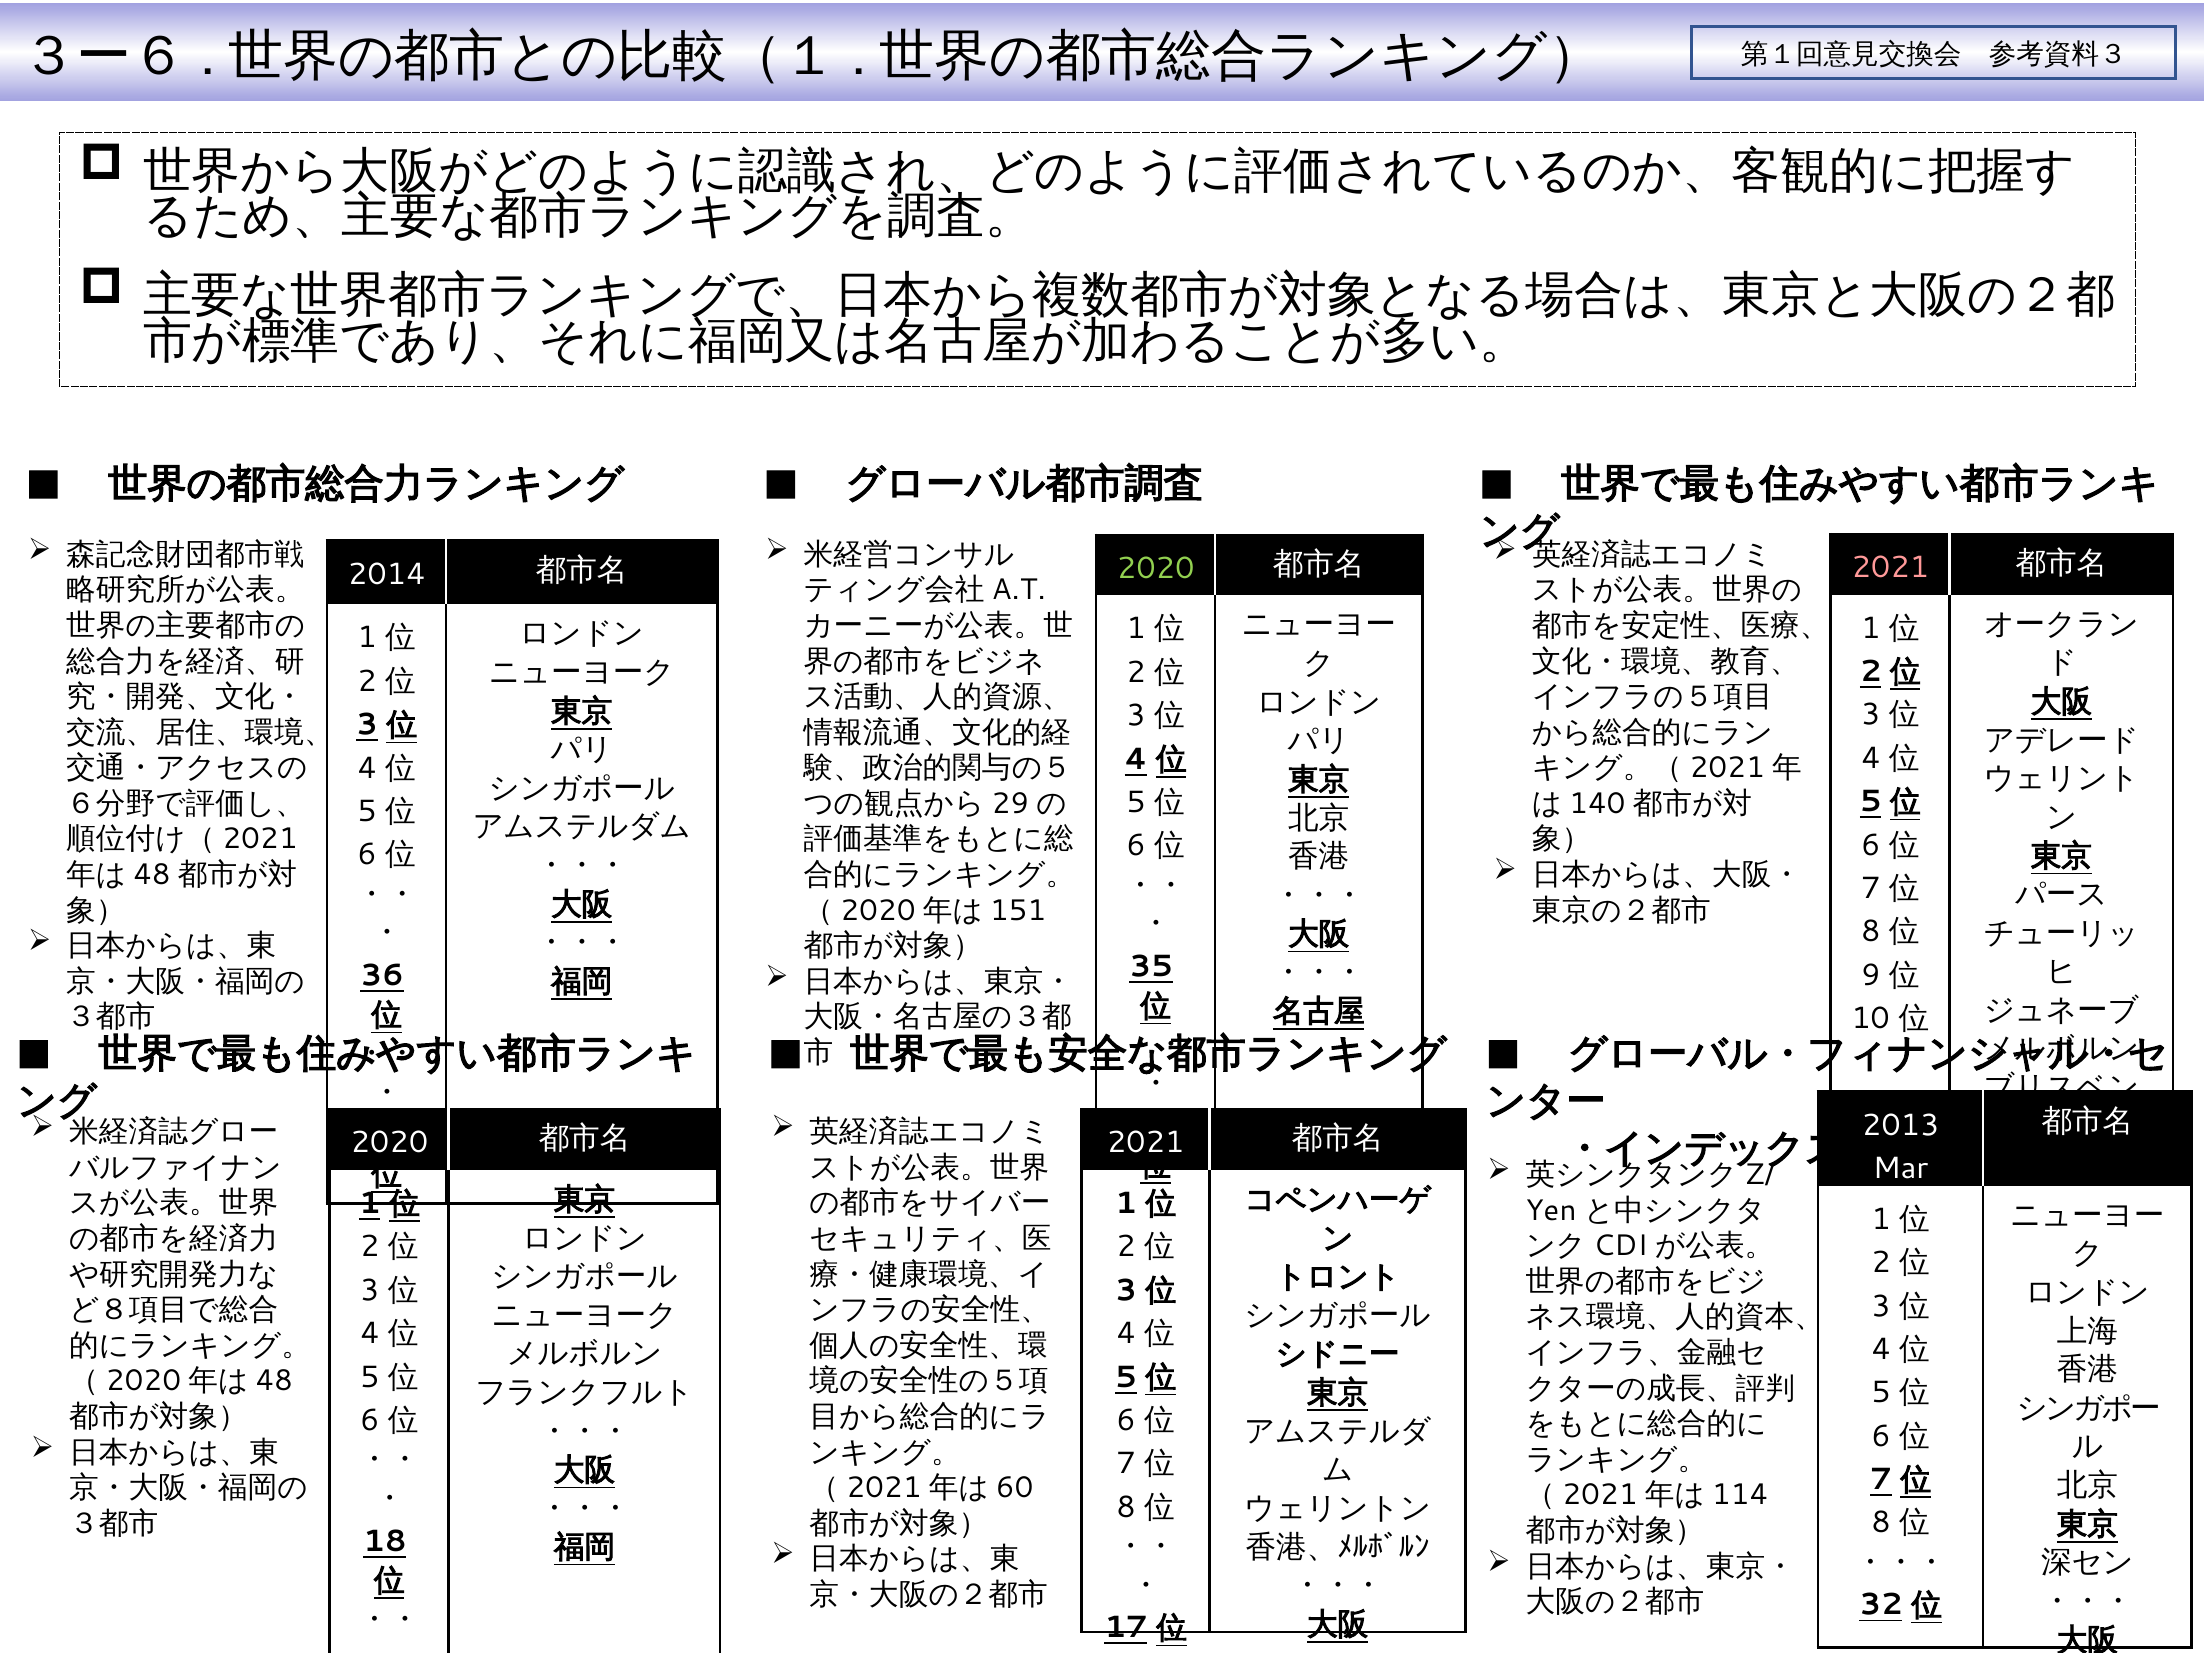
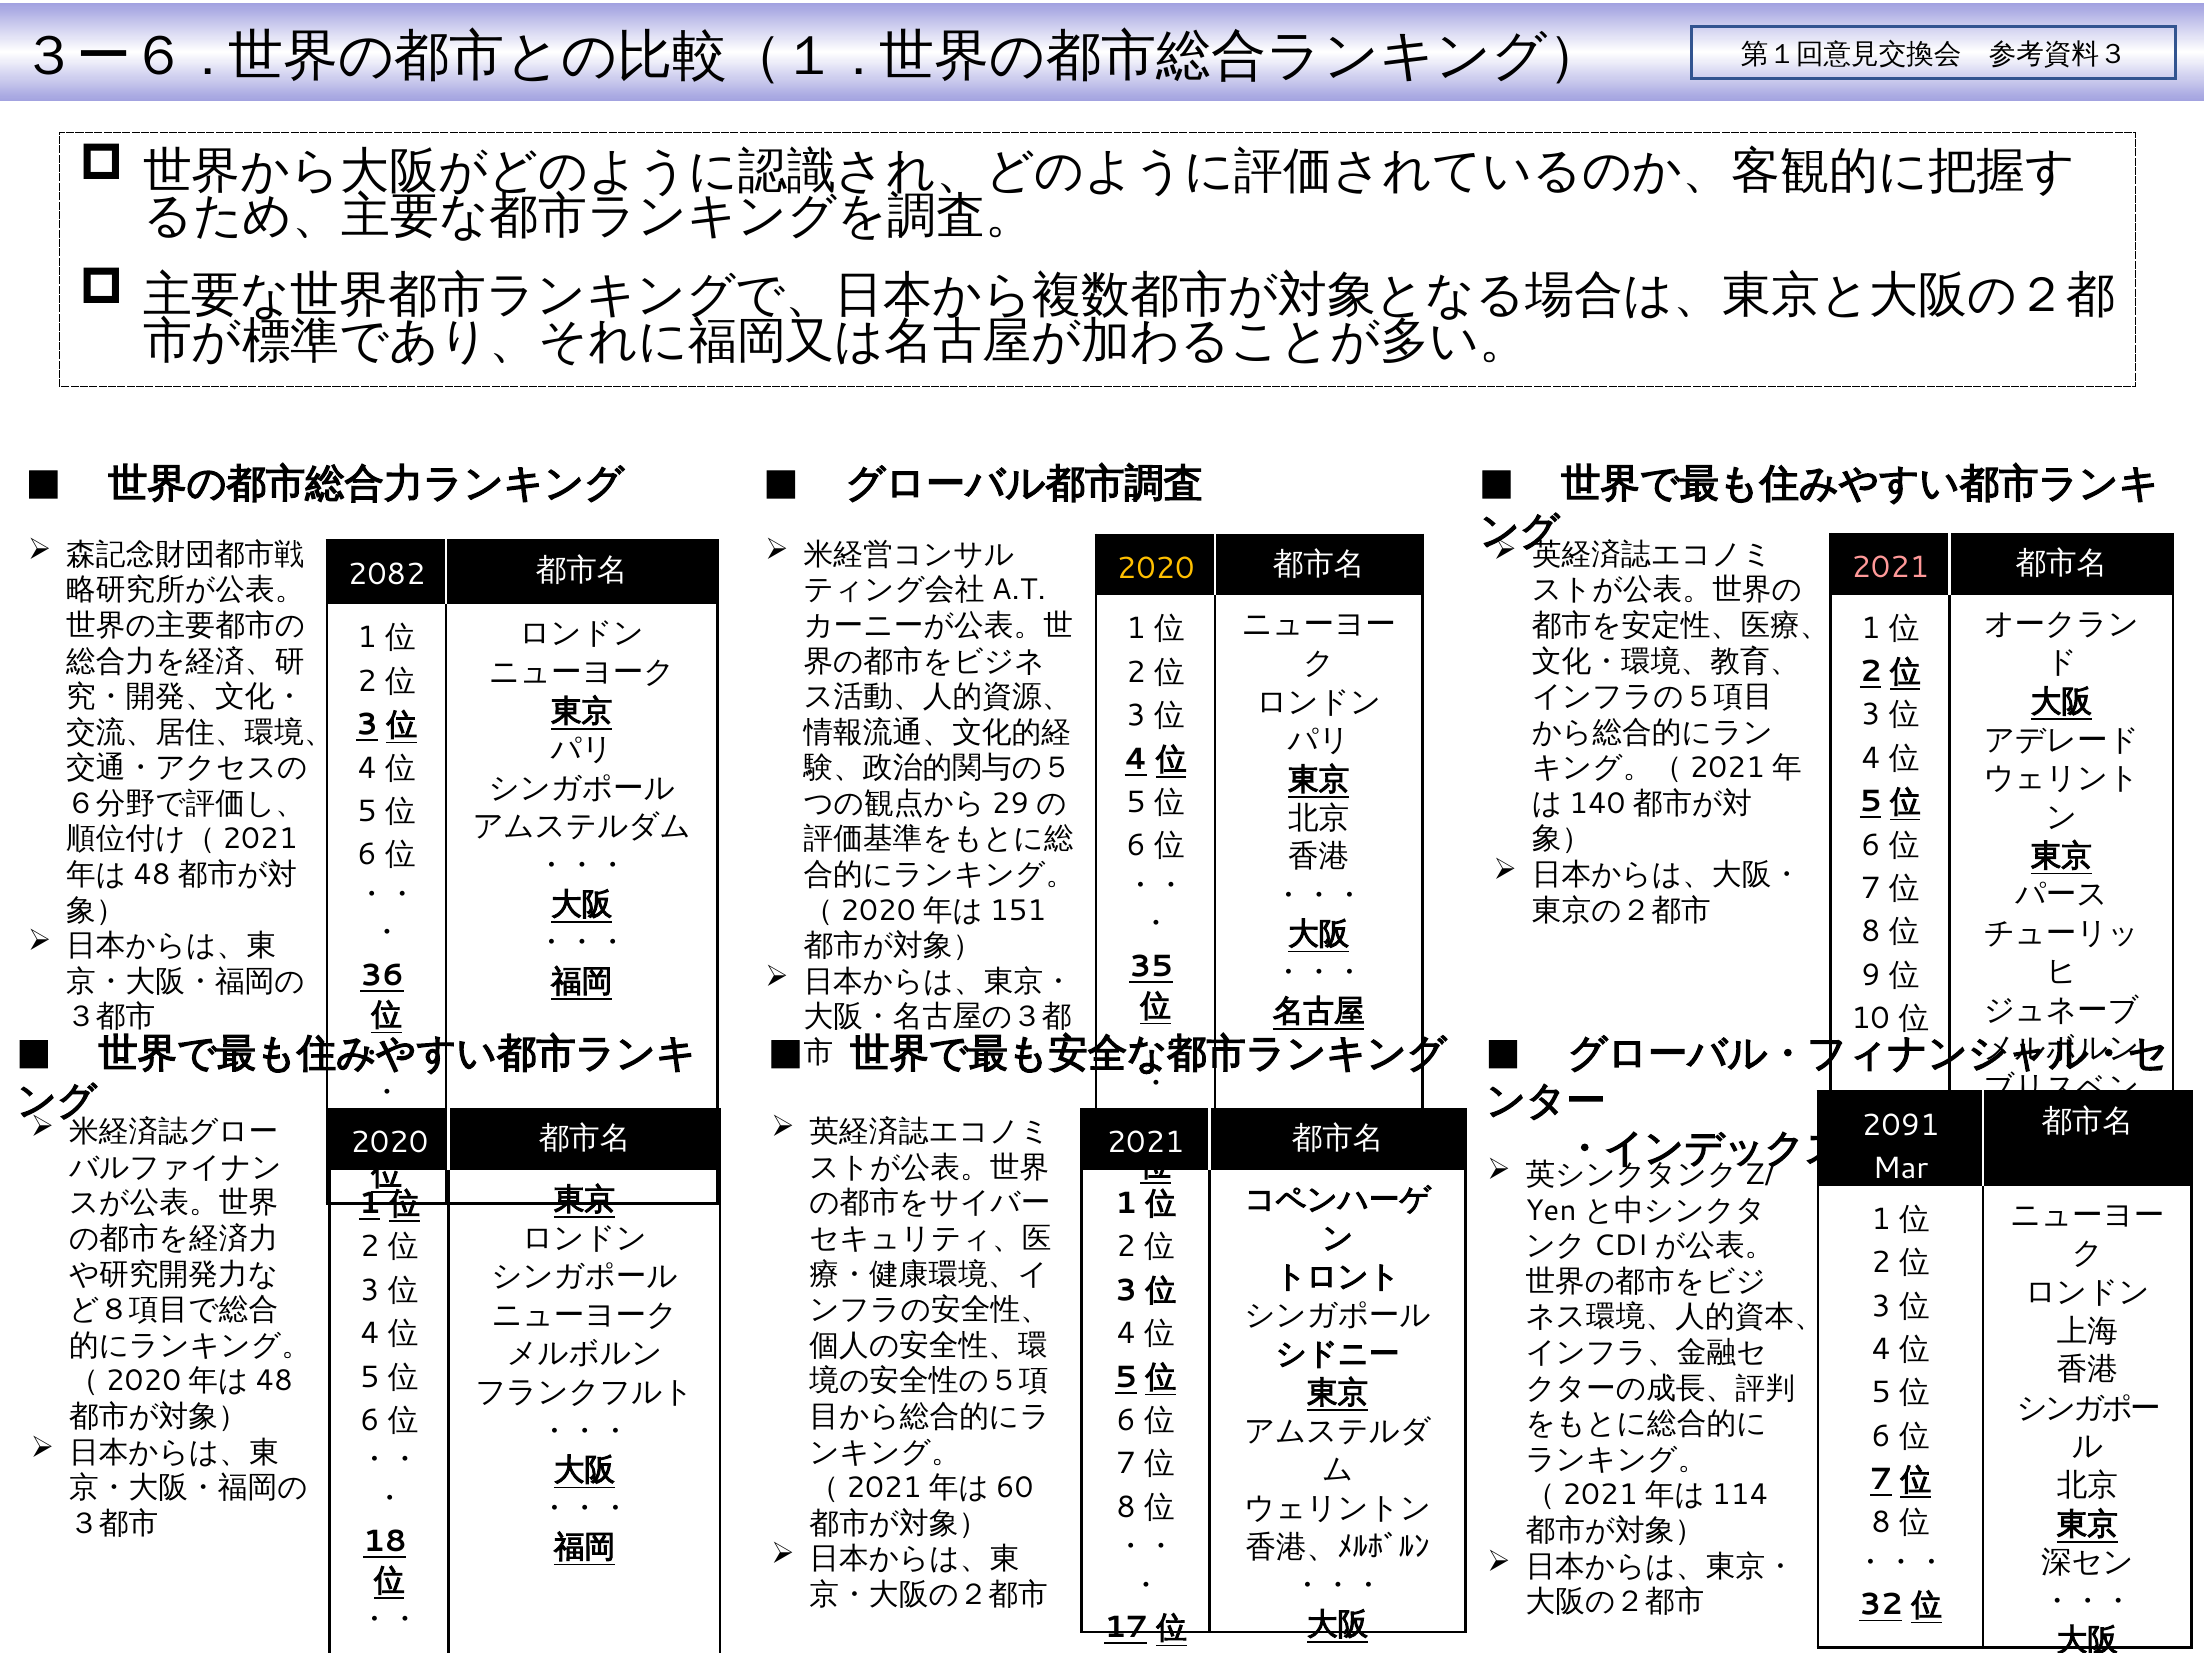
2020 colour: light green -> yellow (1156, 568)
2014: 2014 -> 2082 (387, 574)
2013: 2013 -> 2091 (1901, 1125)
